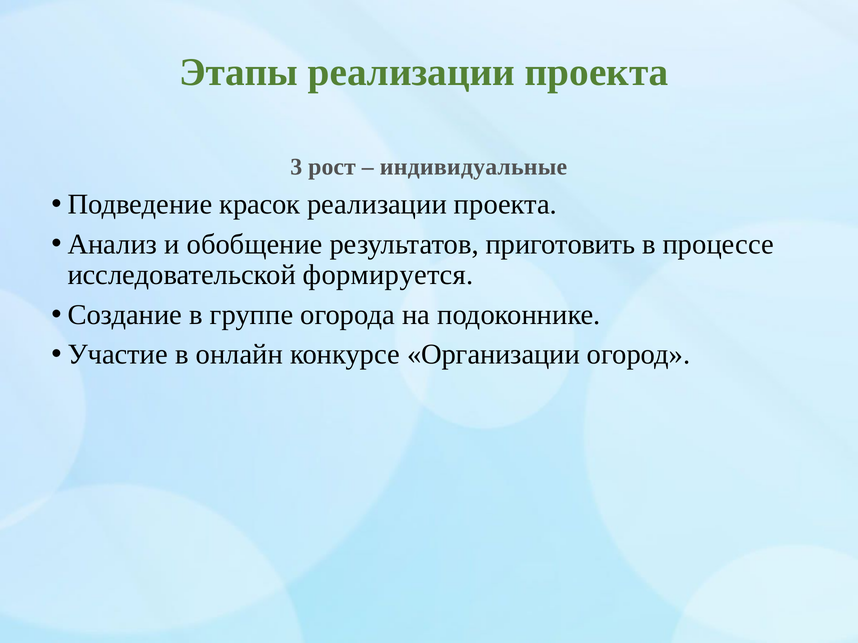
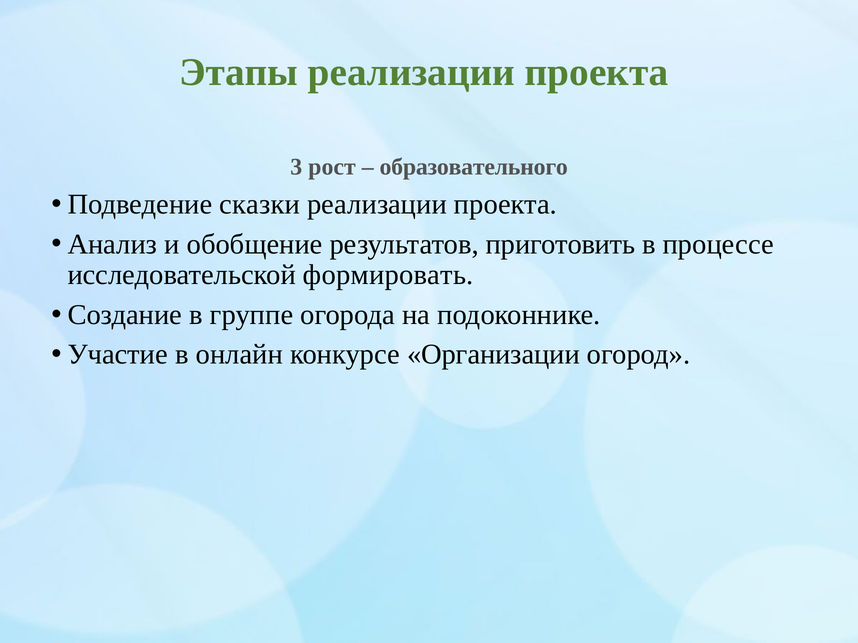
индивидуальные: индивидуальные -> образовательного (474, 167)
красок: красок -> сказки (260, 204)
формируется: формируется -> формировать (388, 275)
